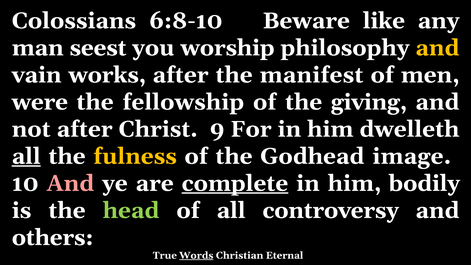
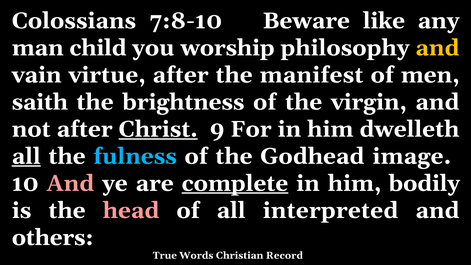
6:8-10: 6:8-10 -> 7:8-10 (186, 21)
seest: seest -> child (98, 48)
works: works -> virtue (107, 75)
were: were -> saith (40, 102)
fellowship: fellowship -> brightness (183, 102)
giving: giving -> virgin (369, 102)
Christ underline: none -> present (158, 129)
fulness colour: yellow -> light blue (135, 156)
head colour: light green -> pink (131, 210)
controversy: controversy -> interpreted (330, 210)
Words underline: present -> none (196, 255)
Eternal: Eternal -> Record (284, 255)
